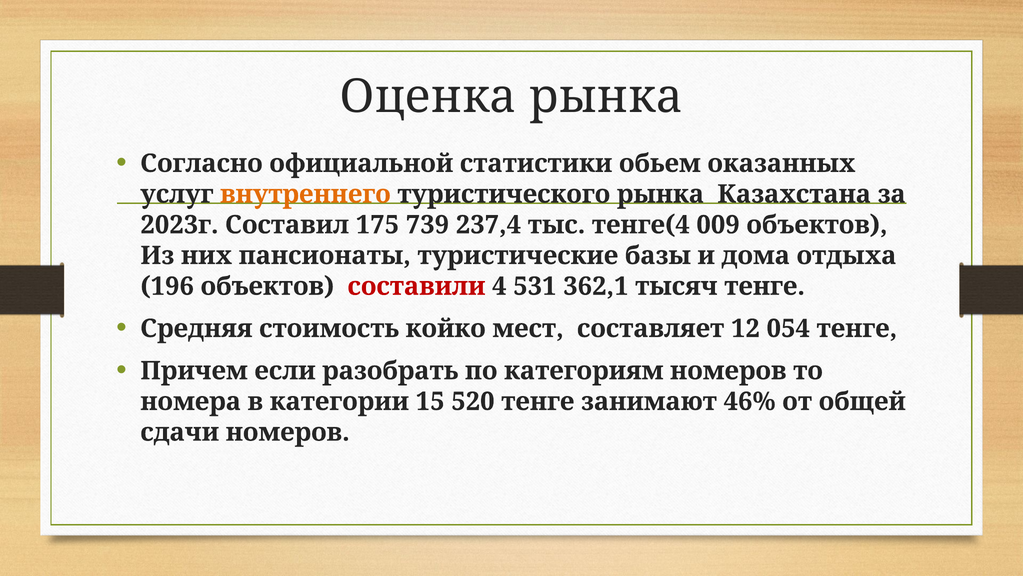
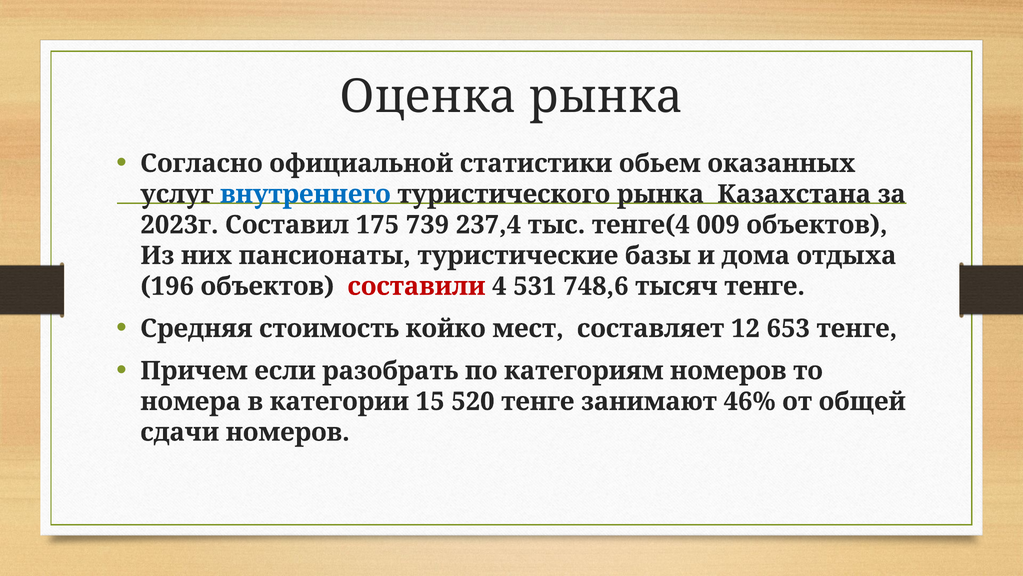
внутреннего colour: orange -> blue (305, 194)
362,1: 362,1 -> 748,6 (596, 286)
054: 054 -> 653 (788, 328)
